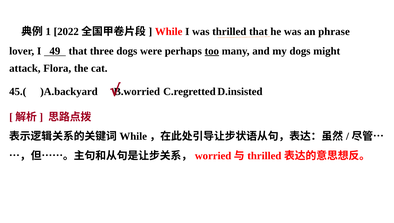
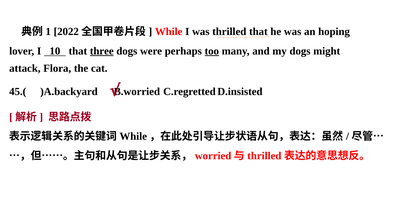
phrase: phrase -> hoping (334, 31)
49: 49 -> 10 (55, 51)
three underline: none -> present (102, 51)
